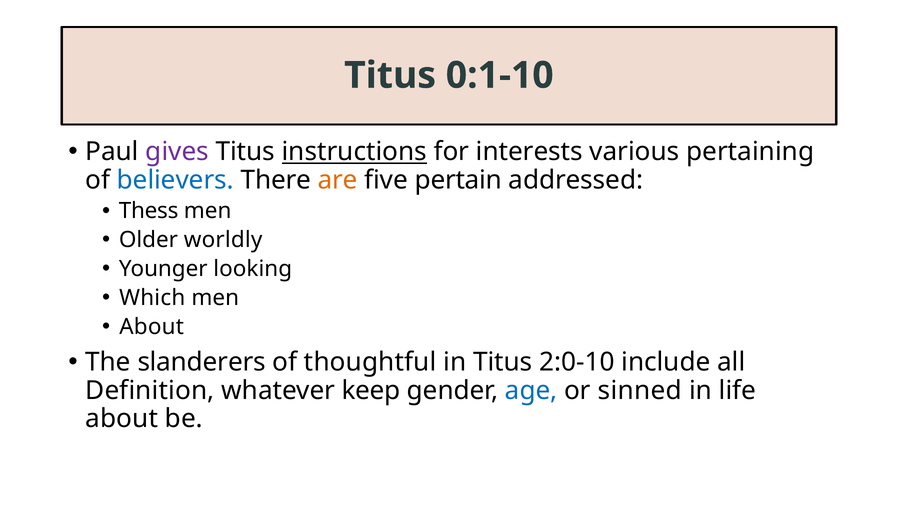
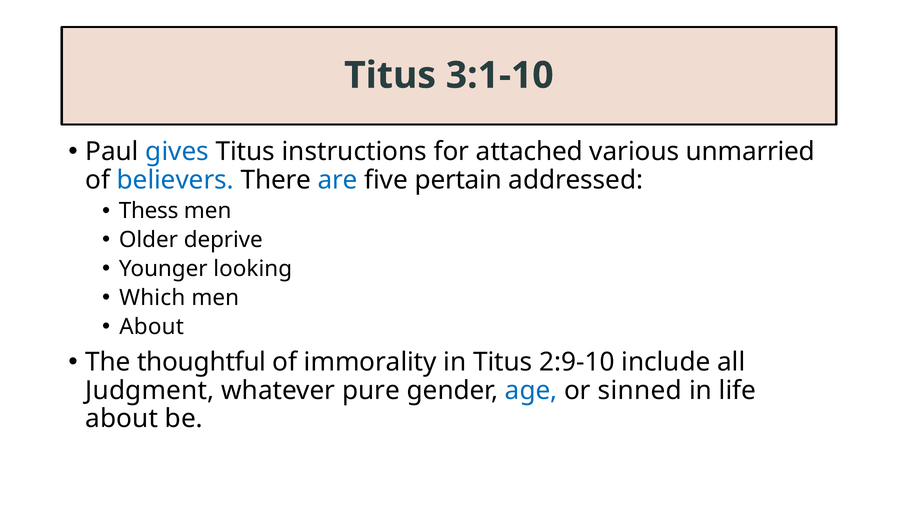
0:1-10: 0:1-10 -> 3:1-10 (500, 75)
gives colour: purple -> blue (177, 152)
instructions underline: present -> none (354, 152)
interests: interests -> attached (529, 152)
pertaining: pertaining -> unmarried (750, 152)
are colour: orange -> blue (338, 180)
worldly: worldly -> deprive (223, 240)
slanderers: slanderers -> thoughtful (202, 362)
thoughtful: thoughtful -> immorality (370, 362)
2:0-10: 2:0-10 -> 2:9-10 (577, 362)
Definition: Definition -> Judgment (150, 391)
keep: keep -> pure (371, 391)
